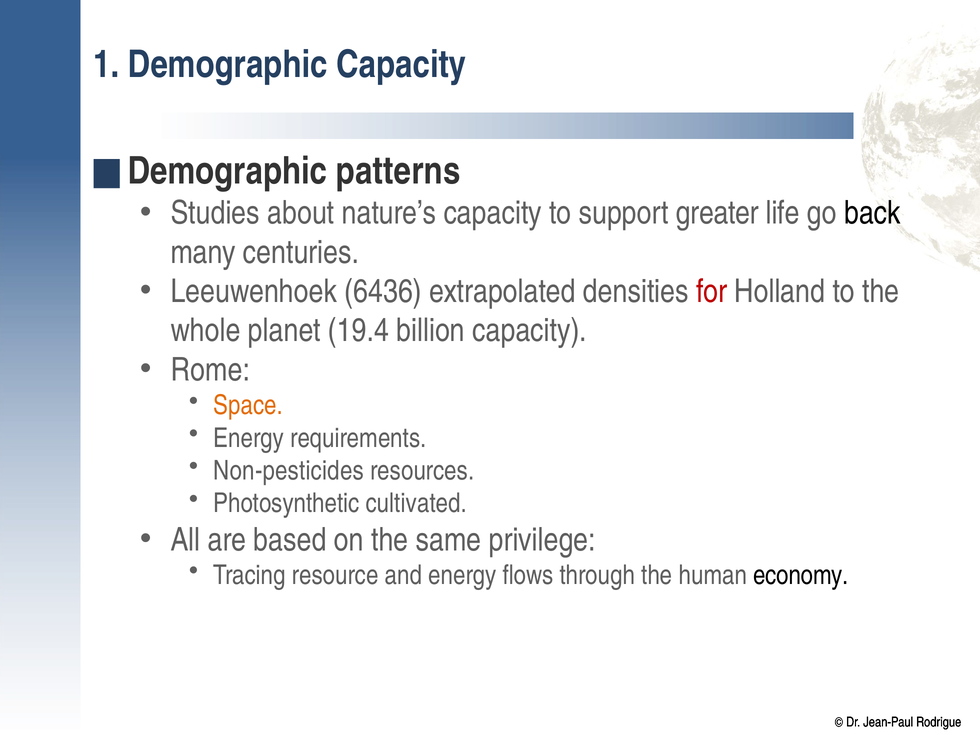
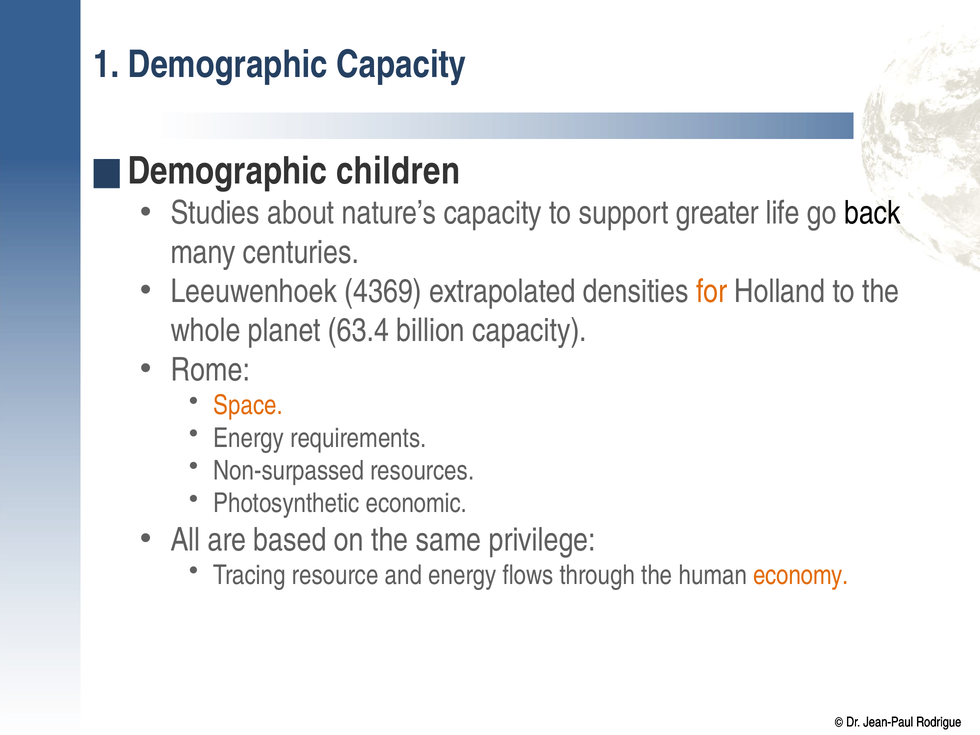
patterns: patterns -> children (398, 171)
6436: 6436 -> 4369 (383, 291)
for colour: red -> orange (712, 291)
19.4: 19.4 -> 63.4 (359, 331)
Non-pesticides: Non-pesticides -> Non-surpassed (289, 471)
cultivated: cultivated -> economic (416, 503)
economy colour: black -> orange (801, 575)
